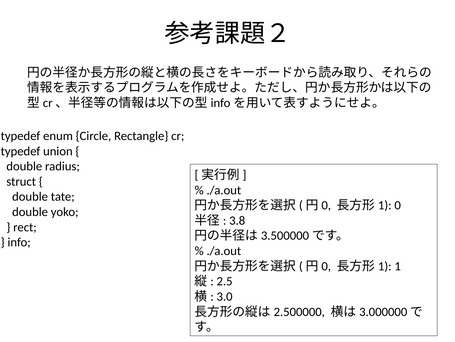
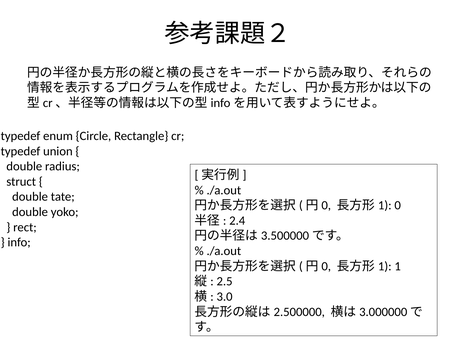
3.8: 3.8 -> 2.4 (237, 220)
